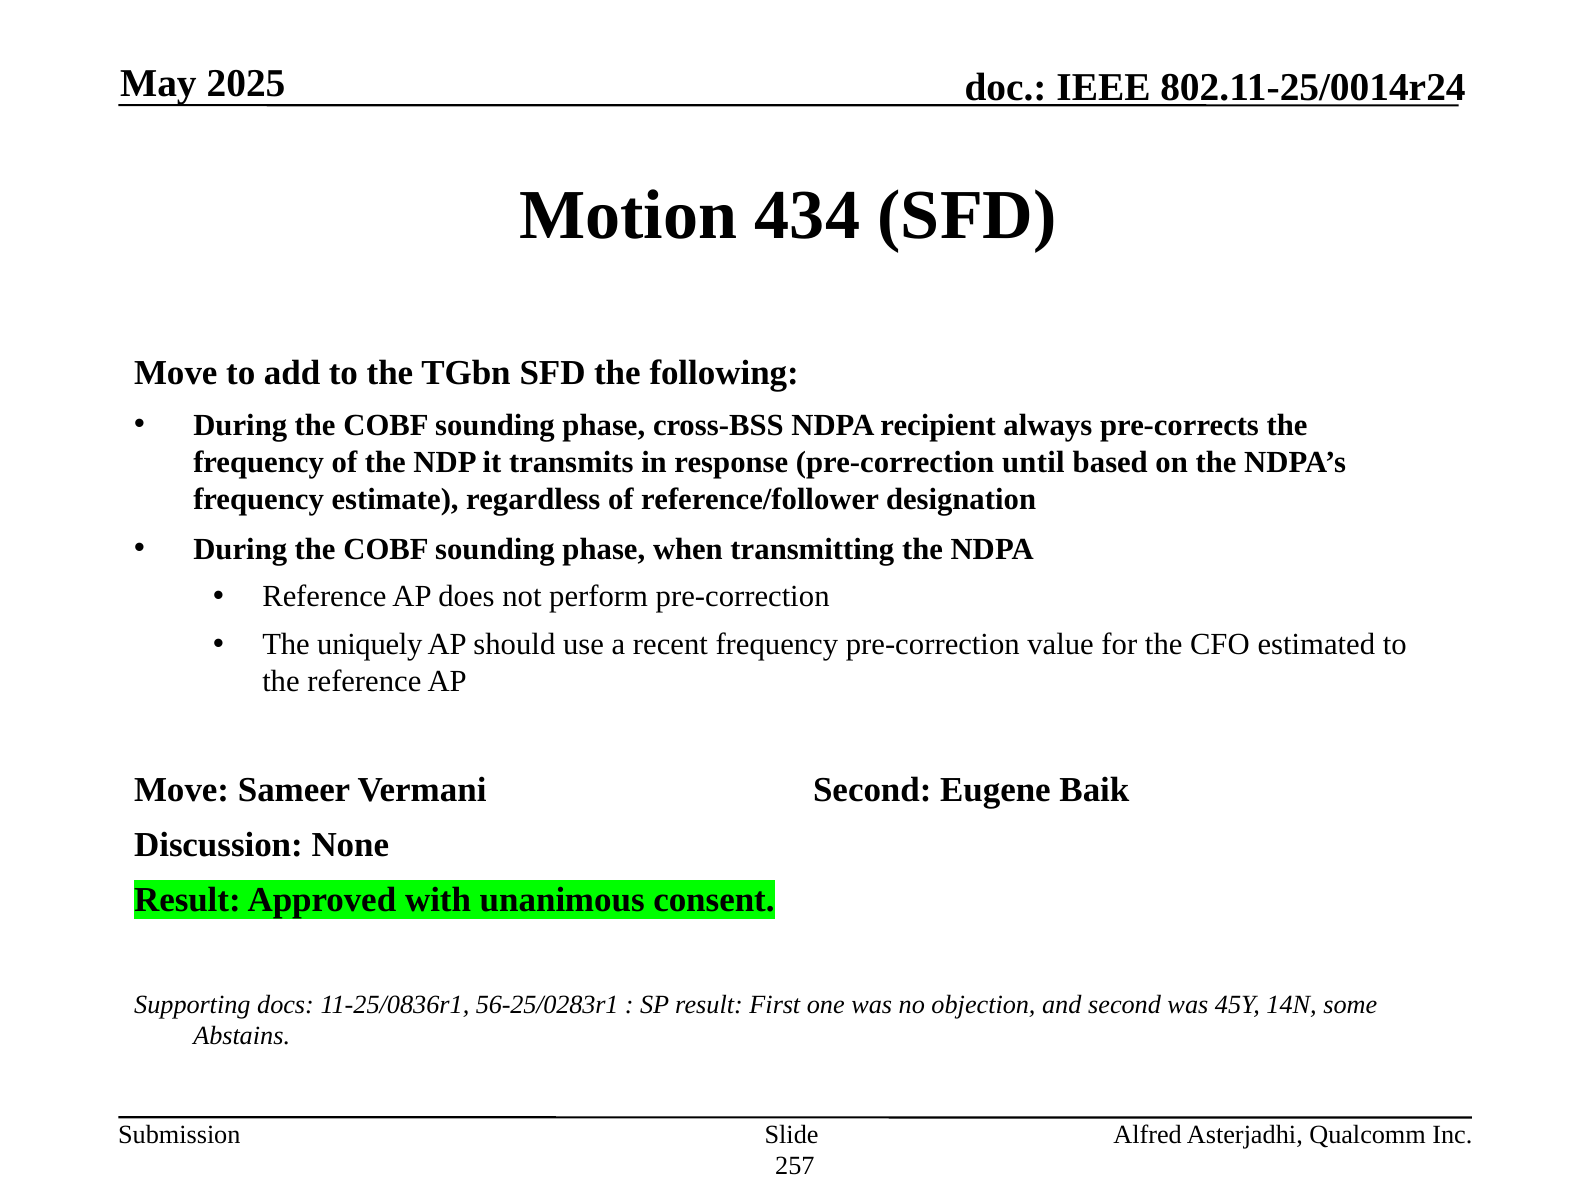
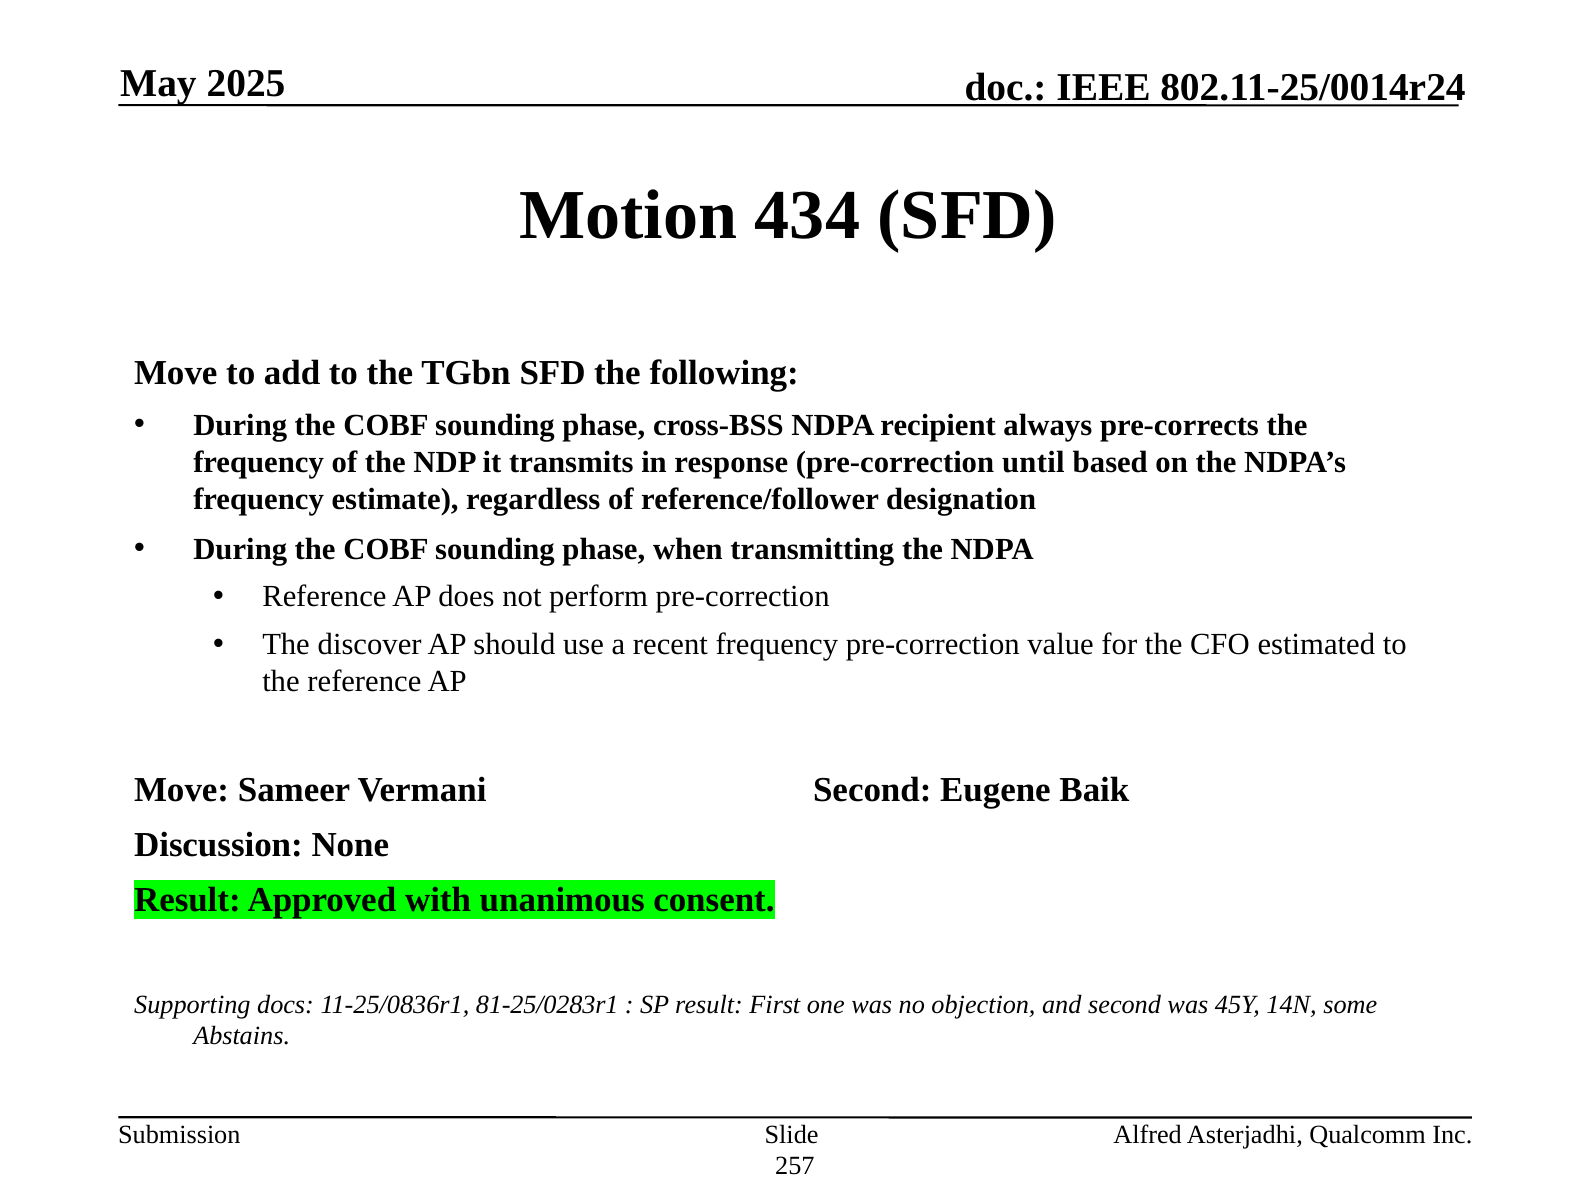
uniquely: uniquely -> discover (370, 644)
56-25/0283r1: 56-25/0283r1 -> 81-25/0283r1 (547, 1004)
